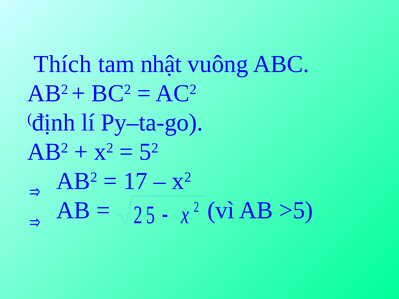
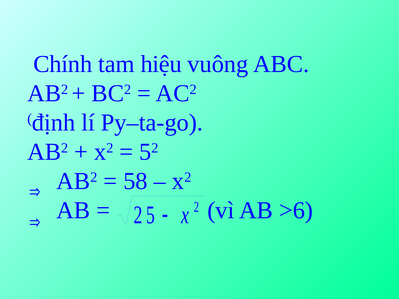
Thích: Thích -> Chính (63, 64)
nhật: nhật -> hiệu (161, 64)
17: 17 -> 58 (135, 181)
>5: >5 -> >6 (296, 210)
